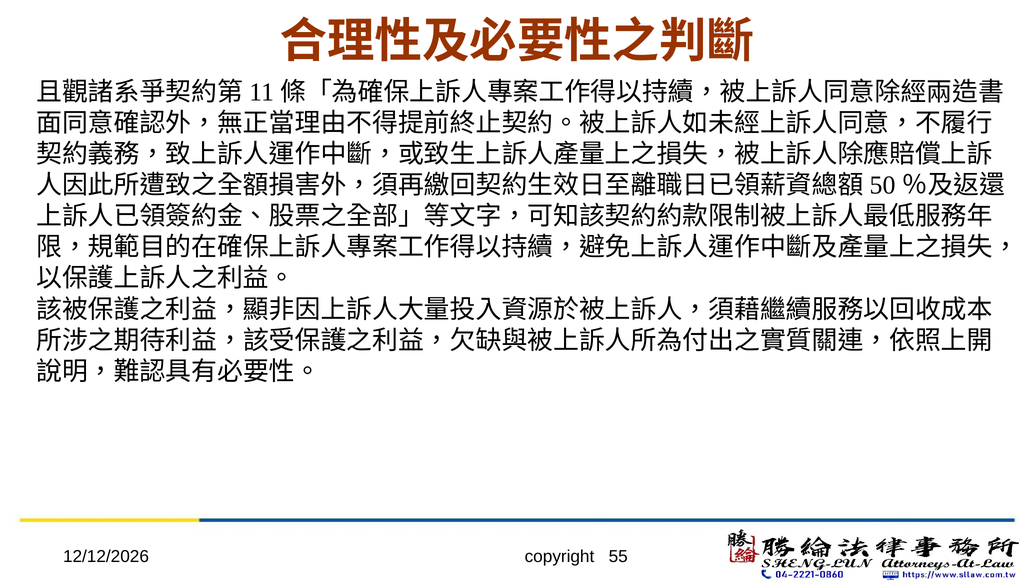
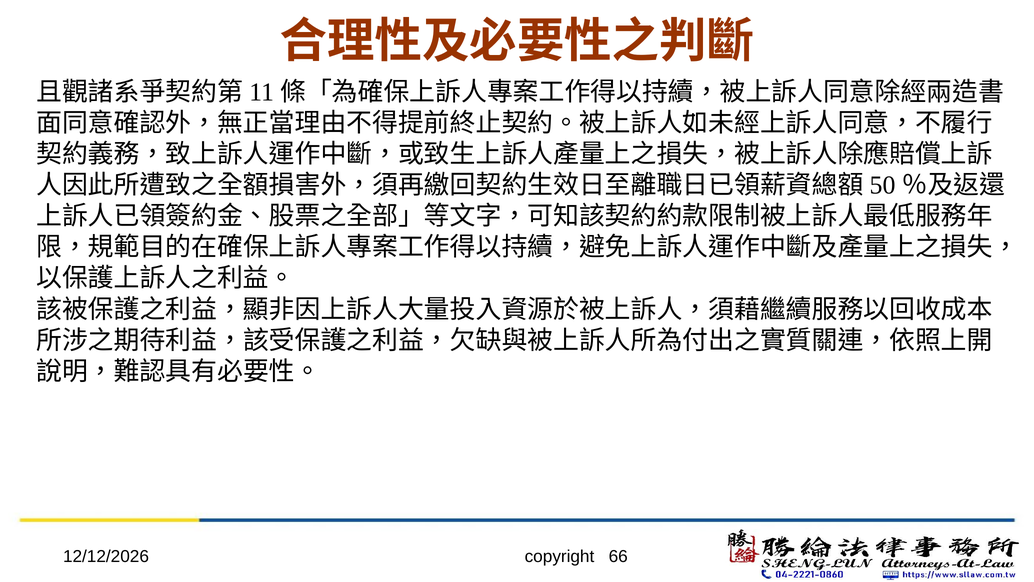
55: 55 -> 66 (618, 556)
